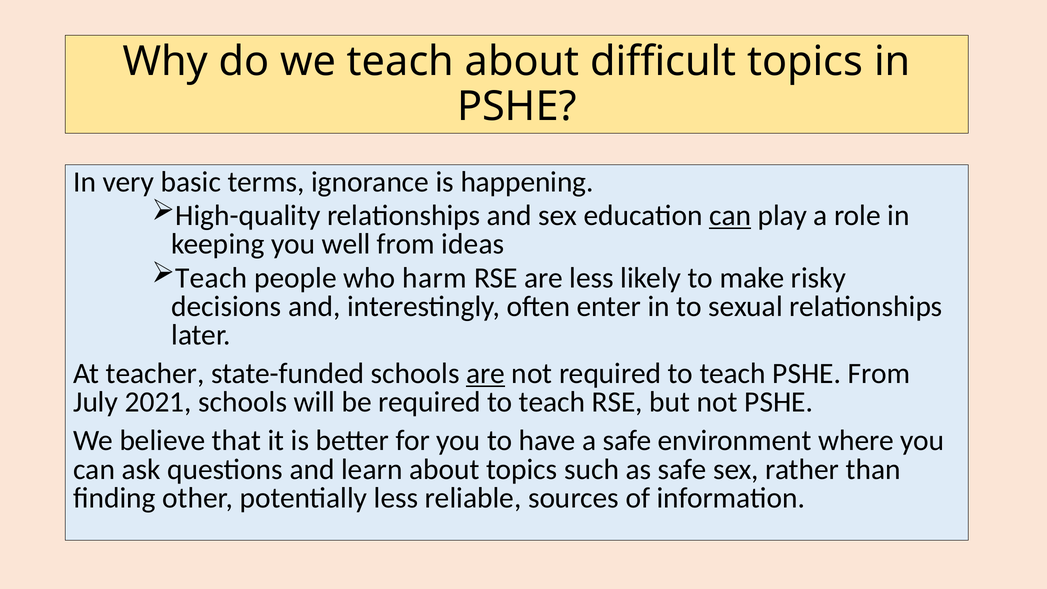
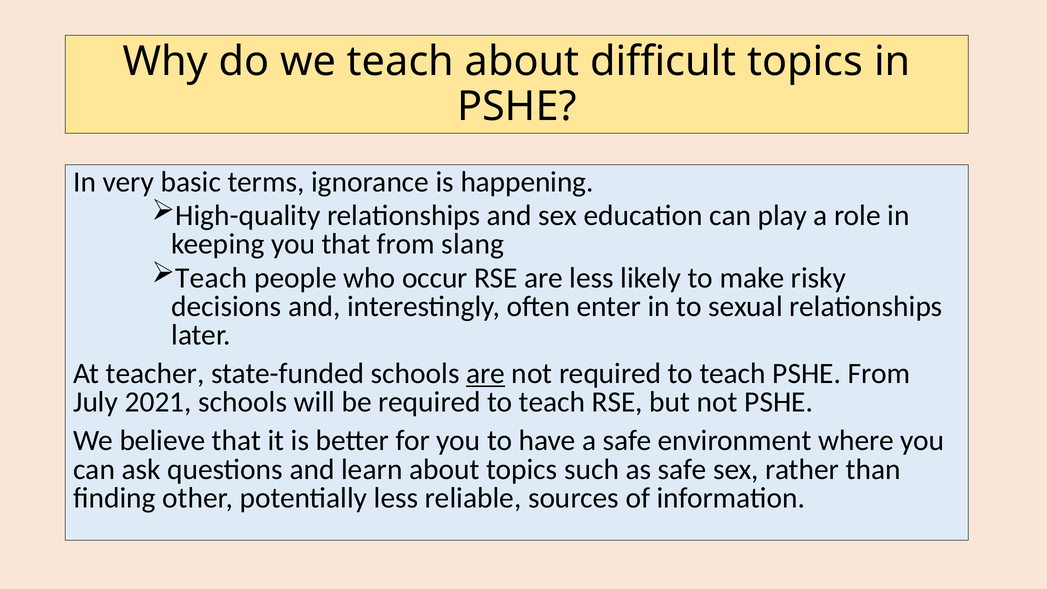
can underline: present -> none (730, 216)
you well: well -> that (346, 244)
ideas: ideas -> slang (473, 244)
harm: harm -> occur (435, 278)
